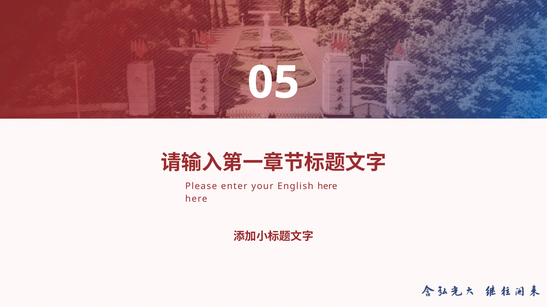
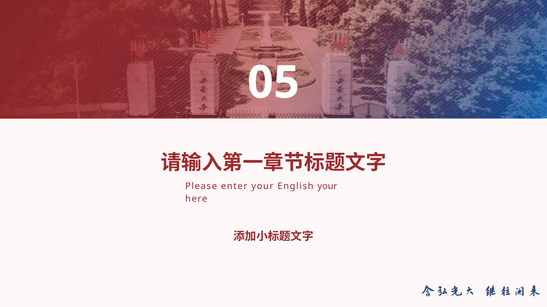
English here: here -> your (327, 187)
